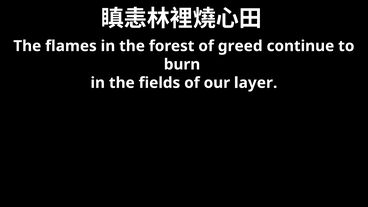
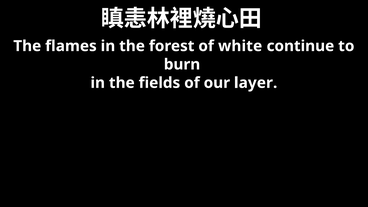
greed: greed -> white (240, 46)
